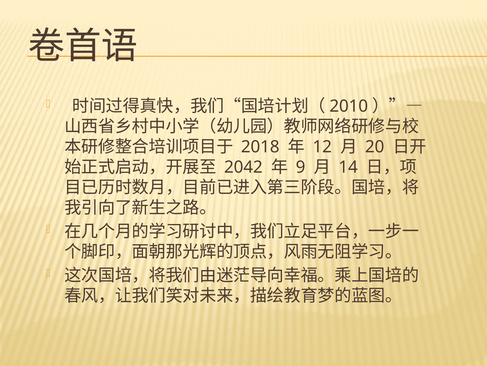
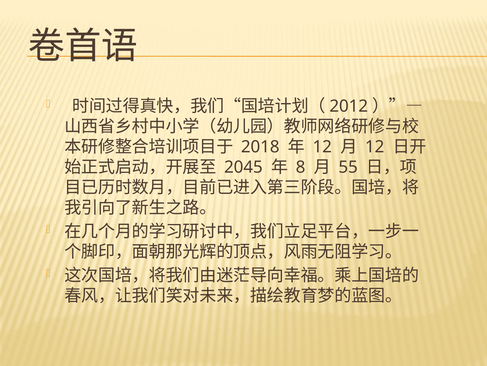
2010: 2010 -> 2012 (349, 106)
20: 20 -> 12 (375, 147)
2042: 2042 -> 2045 (243, 167)
9: 9 -> 8 (301, 167)
14: 14 -> 55 (348, 167)
